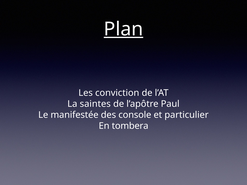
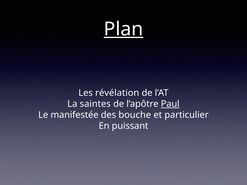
conviction: conviction -> révélation (117, 93)
Paul underline: none -> present (170, 104)
console: console -> bouche (135, 115)
tombera: tombera -> puissant (130, 126)
